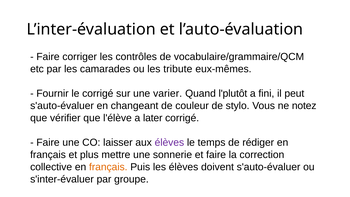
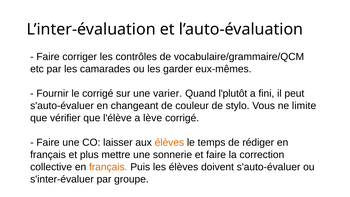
tribute: tribute -> garder (178, 69)
notez: notez -> limite (304, 106)
later: later -> lève (153, 118)
élèves colour: purple -> orange (169, 142)
